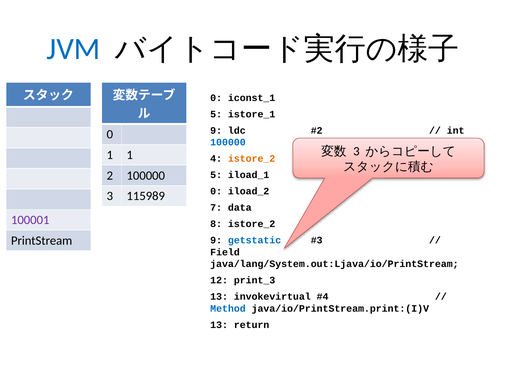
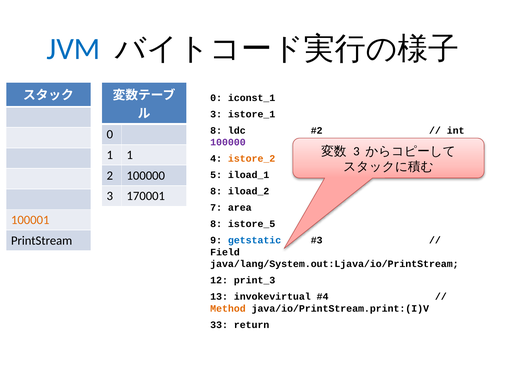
5: 5 -> 3 (216, 114)
9: 9 -> 8 (216, 130)
100000 colour: blue -> purple (228, 142)
0: 0 -> 8 (216, 191)
115989: 115989 -> 170001 (146, 196)
data: data -> area (240, 207)
100001 colour: purple -> orange (30, 220)
8 istore_2: istore_2 -> istore_5 (252, 224)
Method colour: blue -> orange (228, 308)
13: 13 -> 33 (219, 324)
